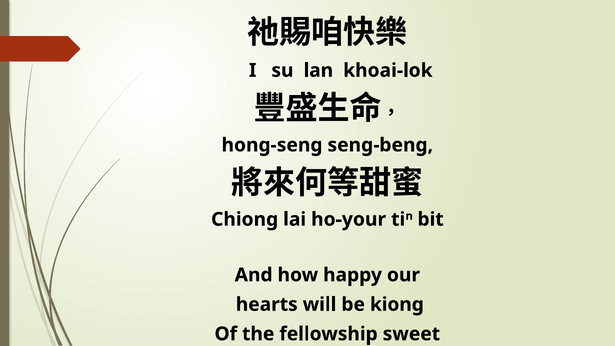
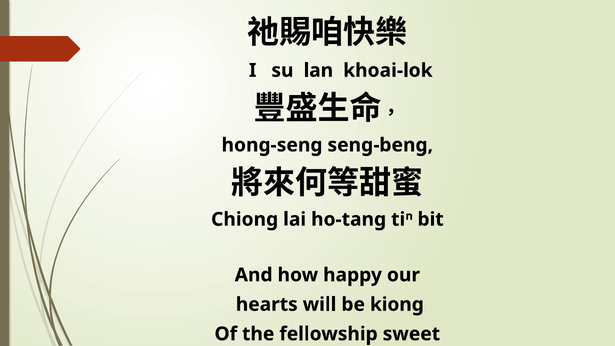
ho-your: ho-your -> ho-tang (349, 219)
